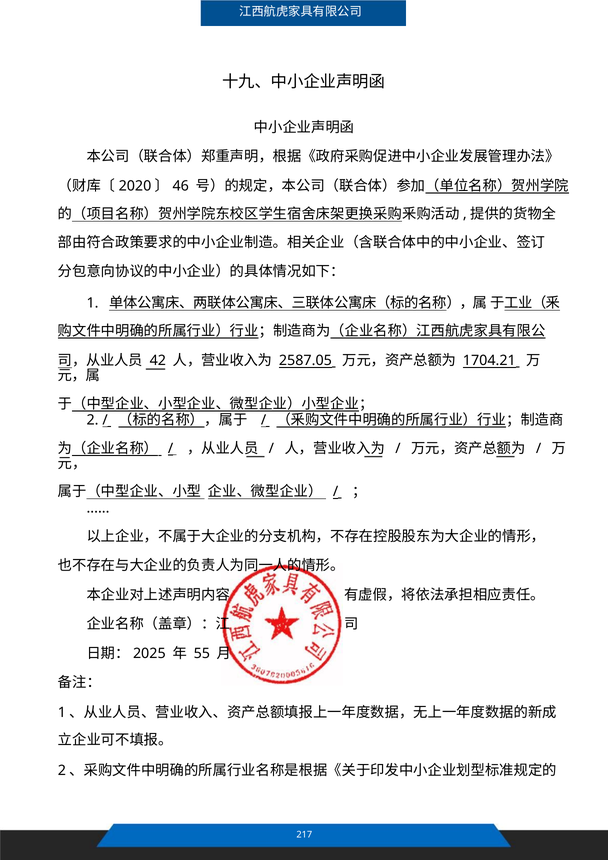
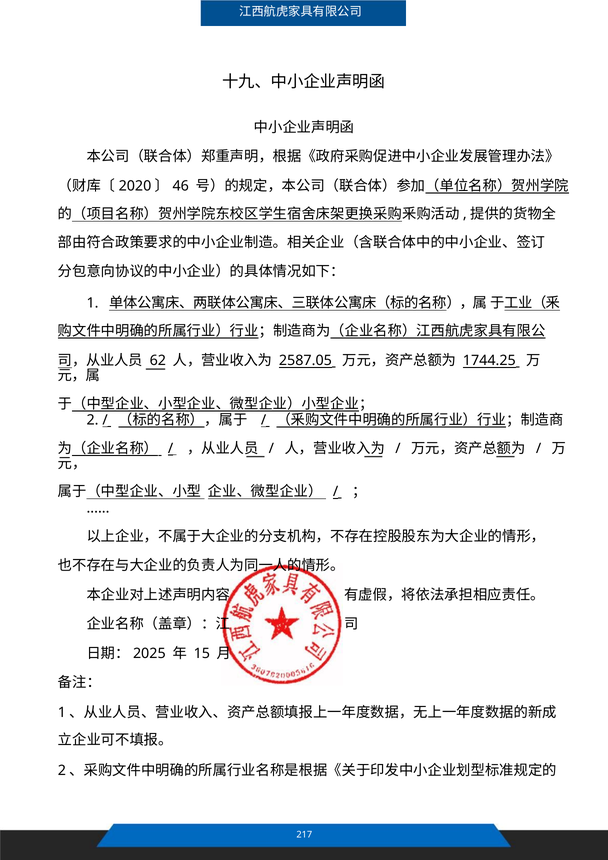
42: 42 -> 62 (158, 361)
1704.21: 1704.21 -> 1744.25 (489, 361)
55: 55 -> 15 (202, 653)
